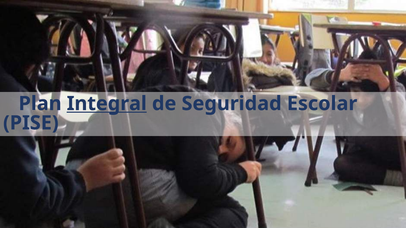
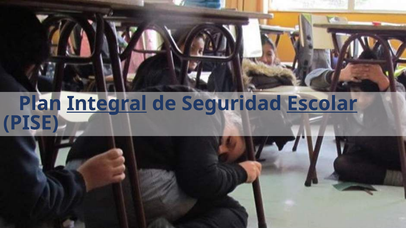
Escolar underline: none -> present (322, 104)
